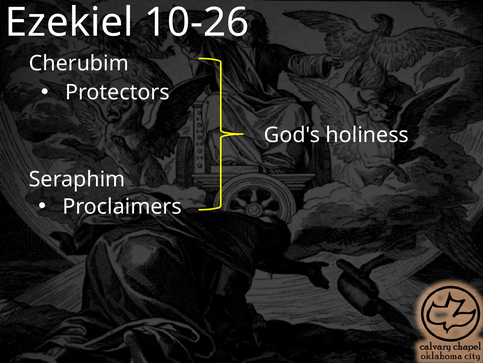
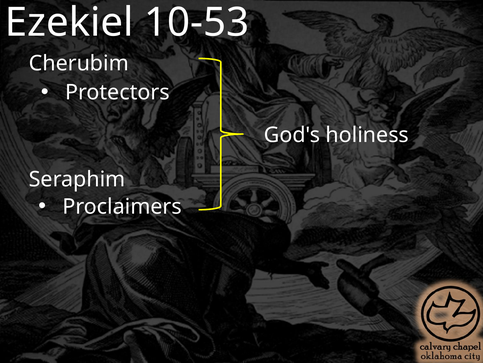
10-26: 10-26 -> 10-53 (197, 22)
